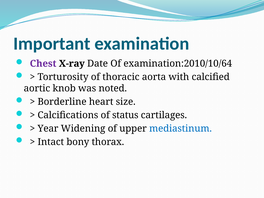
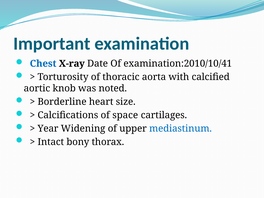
Chest colour: purple -> blue (43, 64)
examination:2010/10/64: examination:2010/10/64 -> examination:2010/10/41 (178, 64)
status: status -> space (125, 115)
